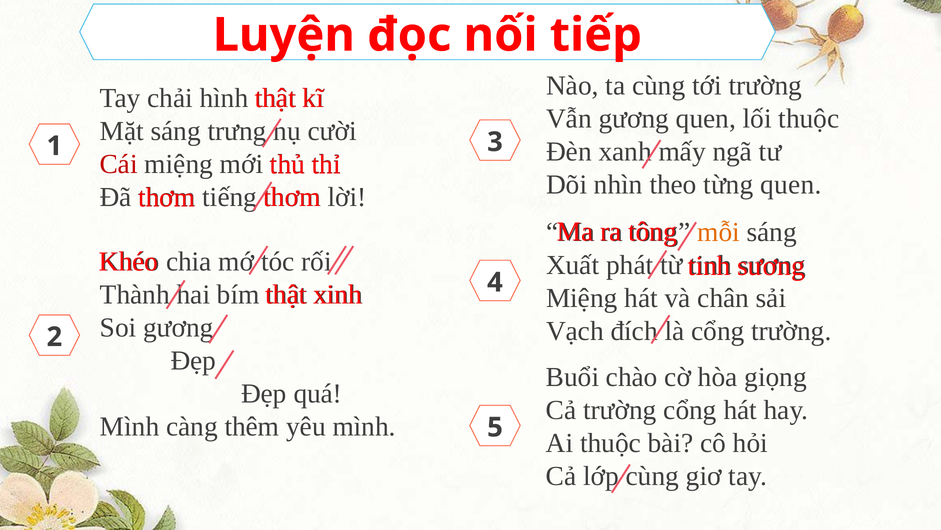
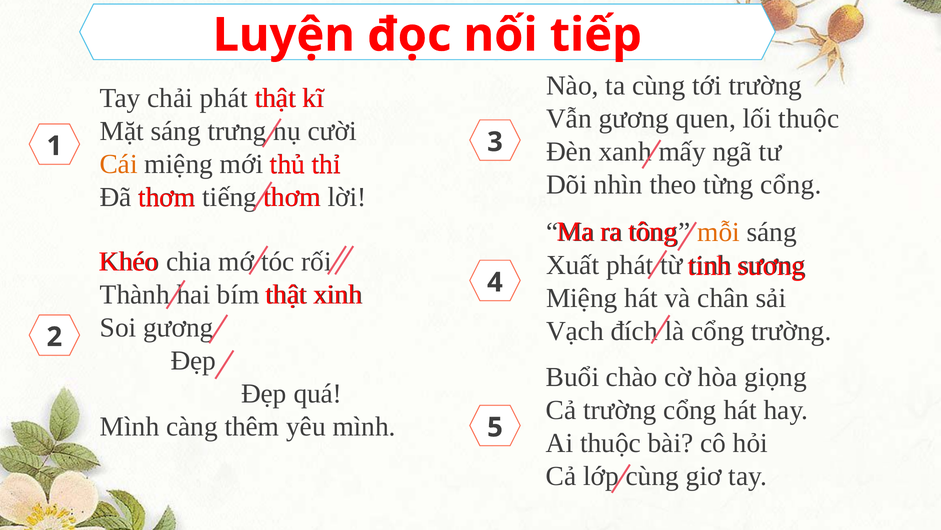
chải hình: hình -> phát (224, 98)
Cái colour: red -> orange (119, 164)
từng quen: quen -> cổng (791, 184)
